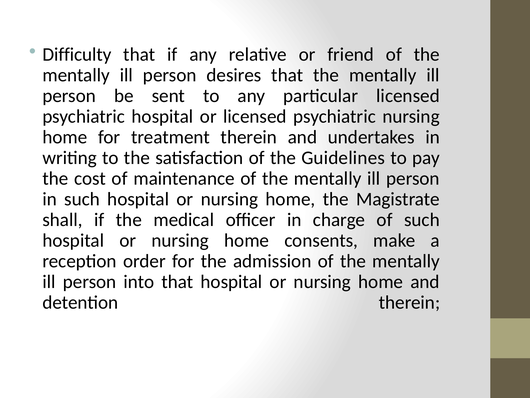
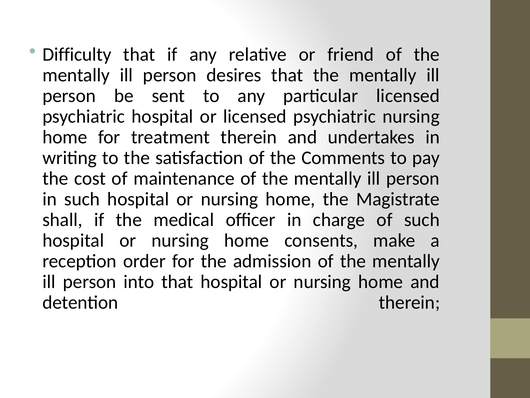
Guidelines: Guidelines -> Comments (343, 158)
